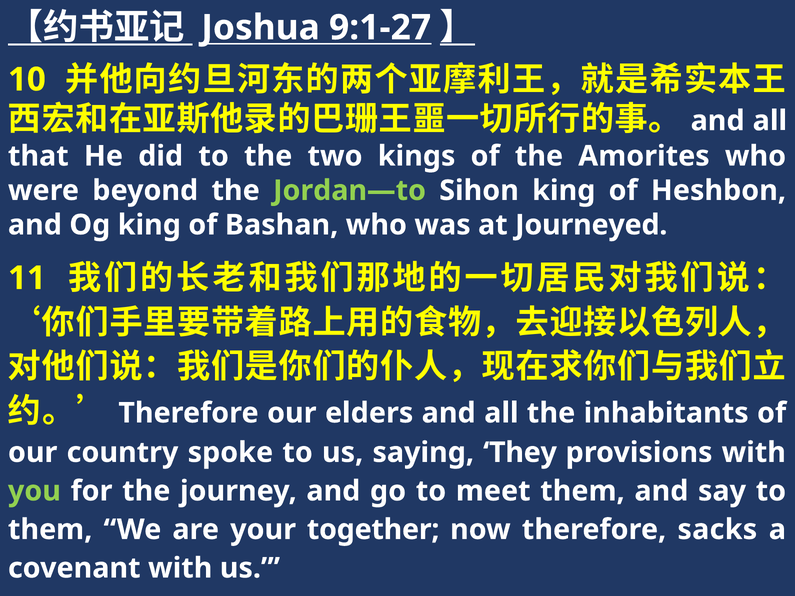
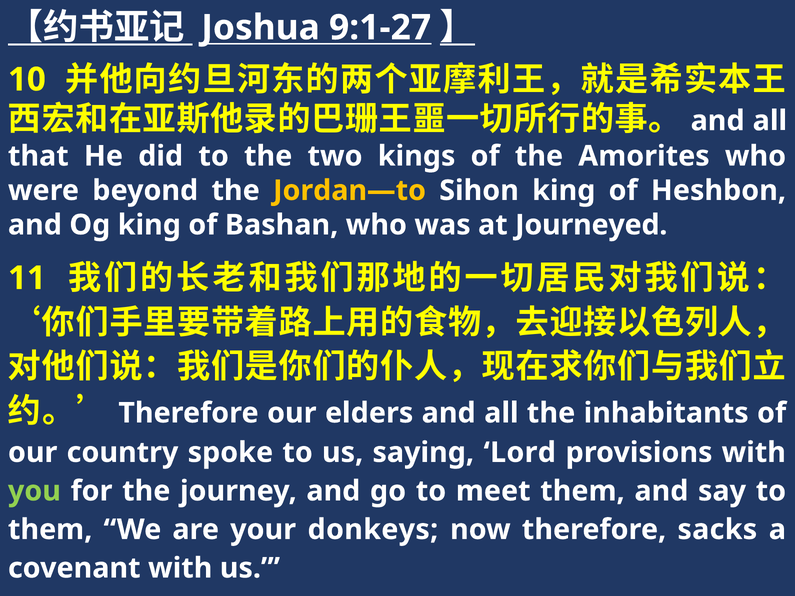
Jordan—to colour: light green -> yellow (350, 191)
They: They -> Lord (520, 453)
together: together -> donkeys (373, 530)
